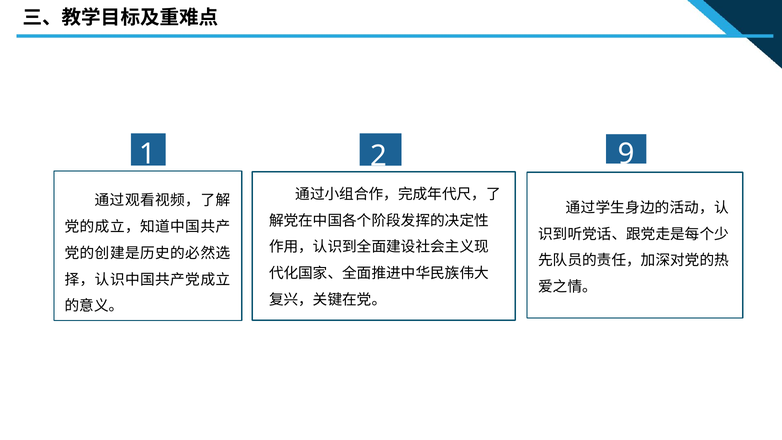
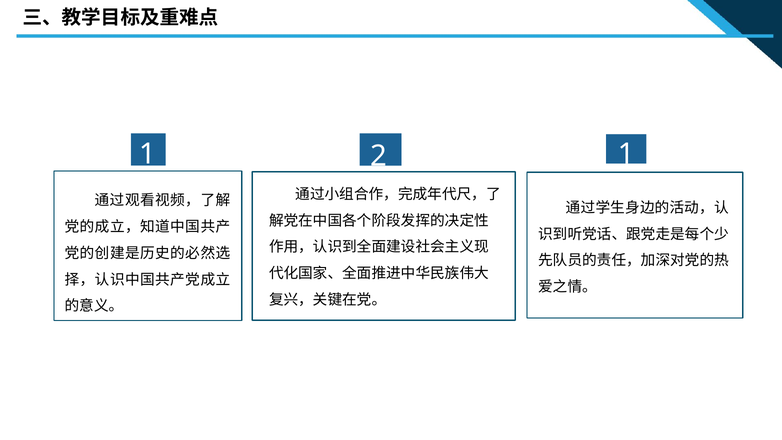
1 9: 9 -> 1 (626, 154)
